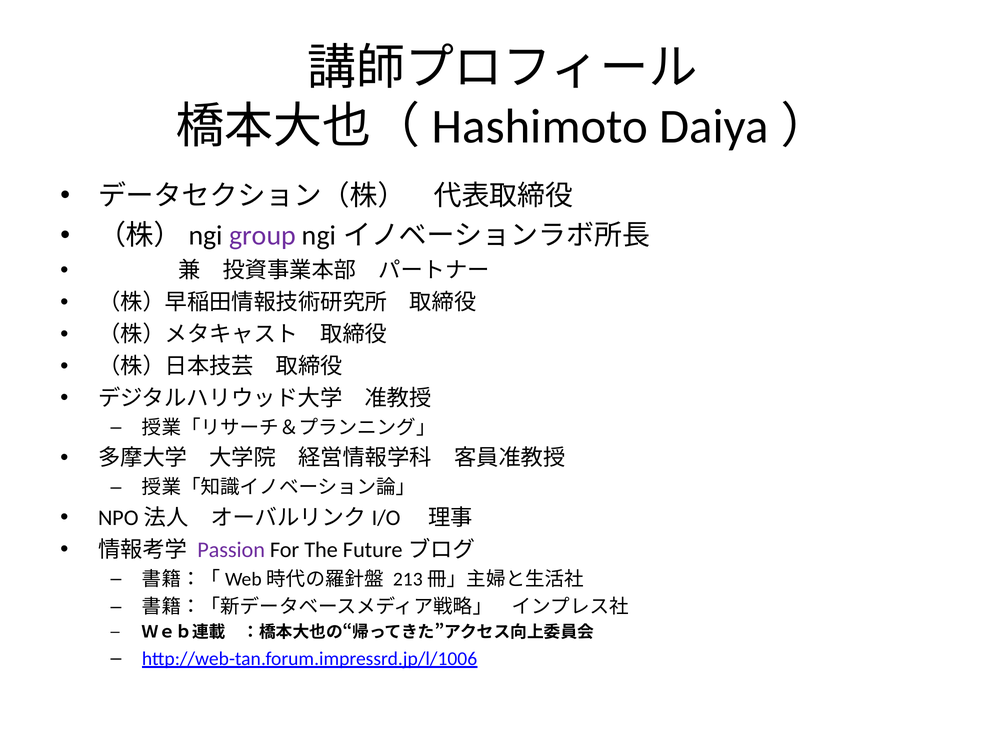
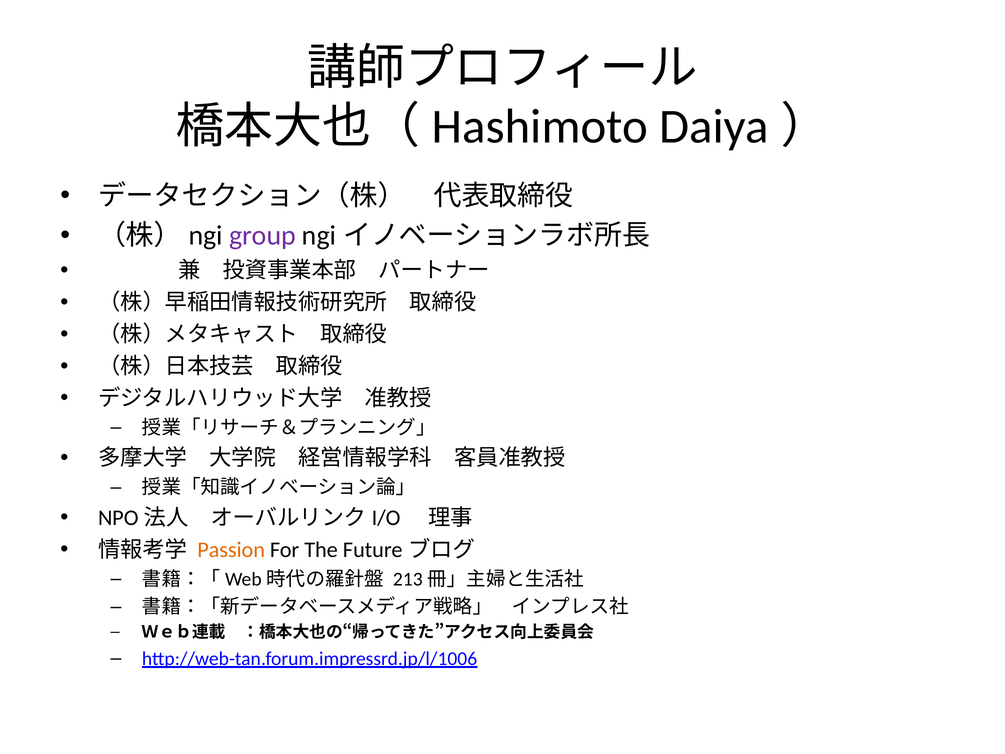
Passion colour: purple -> orange (231, 550)
